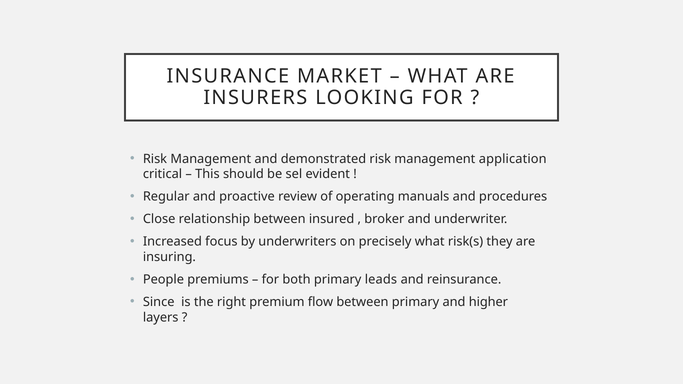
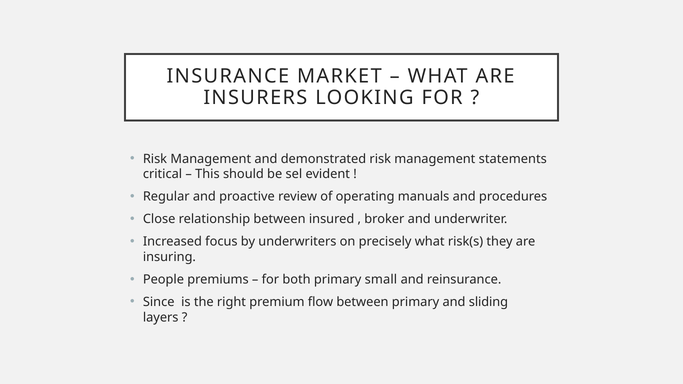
application: application -> statements (513, 159)
leads: leads -> small (381, 280)
higher: higher -> sliding (488, 302)
